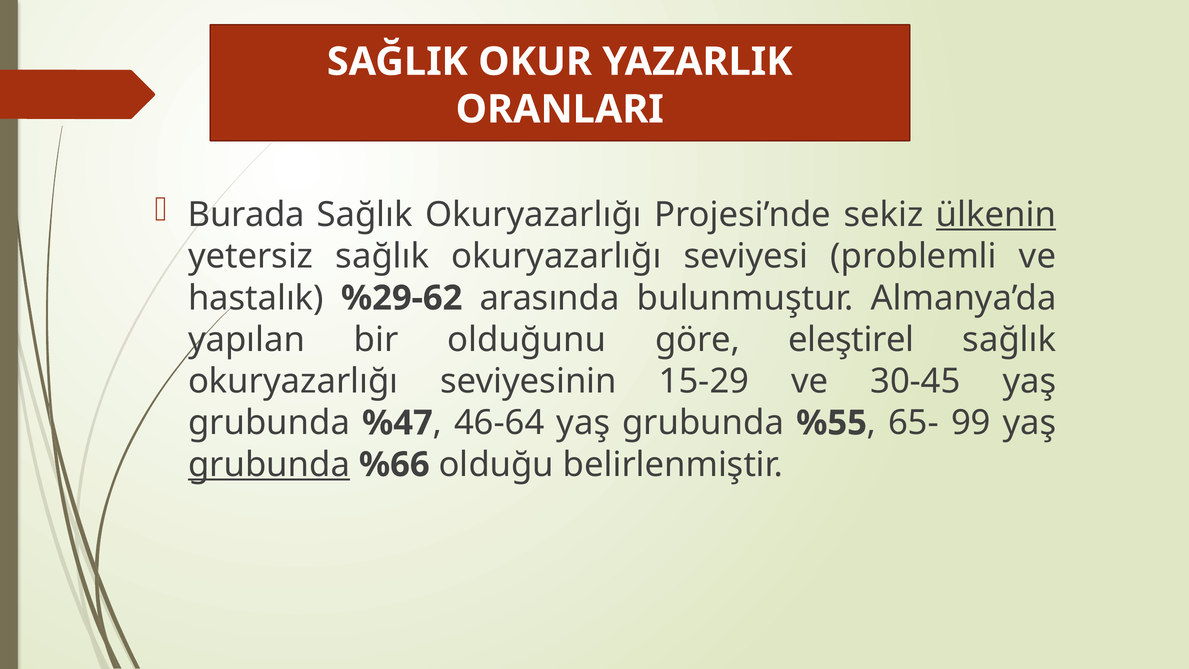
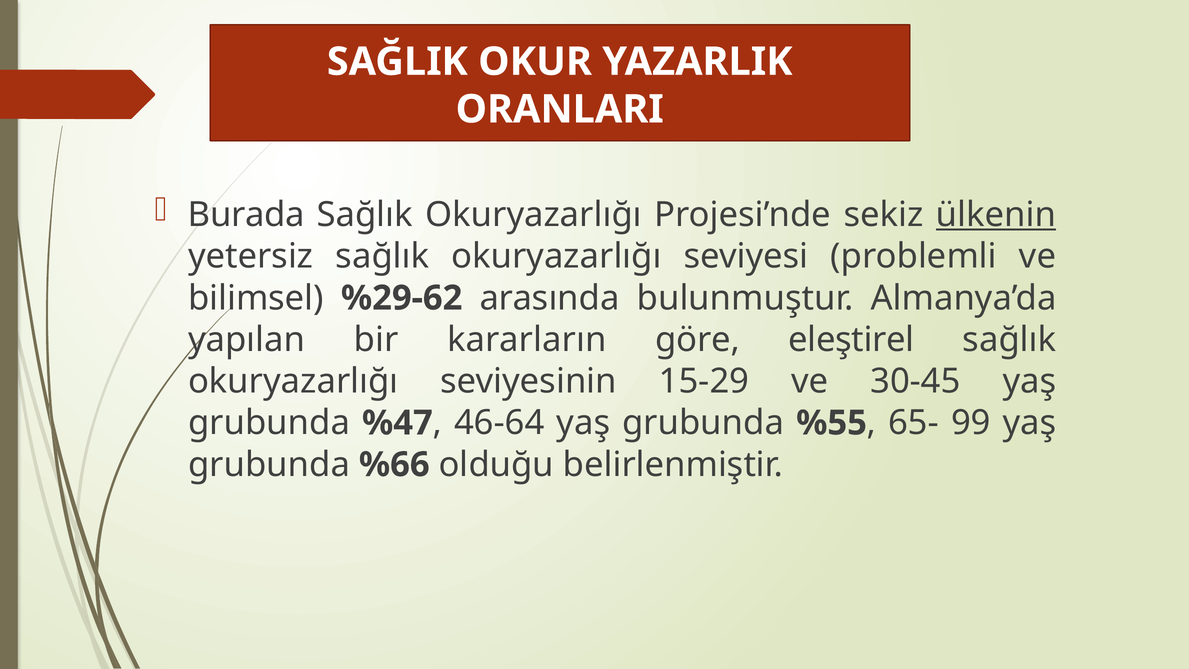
hastalık: hastalık -> bilimsel (256, 298)
olduğunu: olduğunu -> kararların (527, 340)
grubunda underline: present -> none (269, 465)
